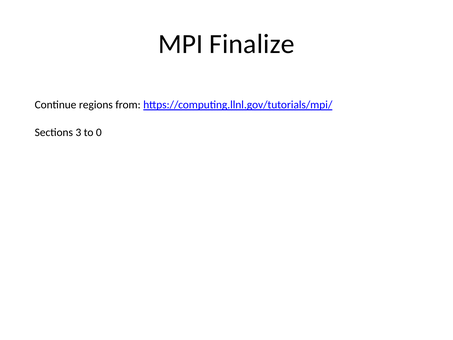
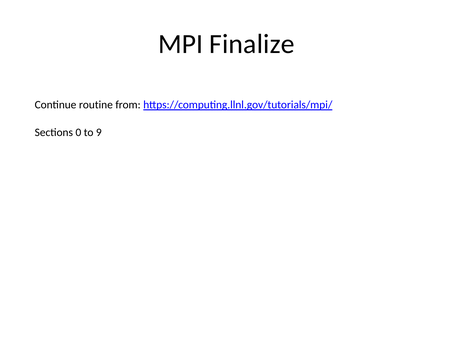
regions: regions -> routine (96, 105)
3: 3 -> 0 (78, 132)
0: 0 -> 9 (99, 132)
